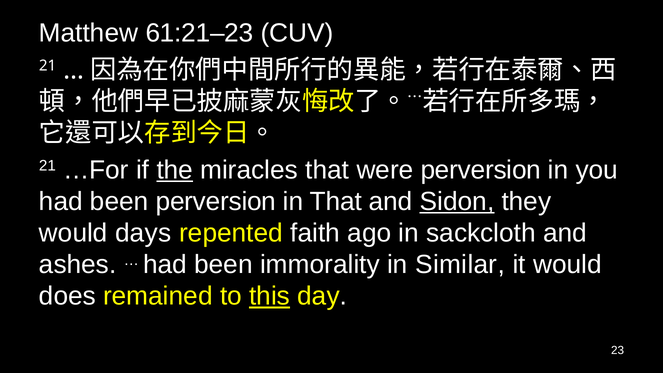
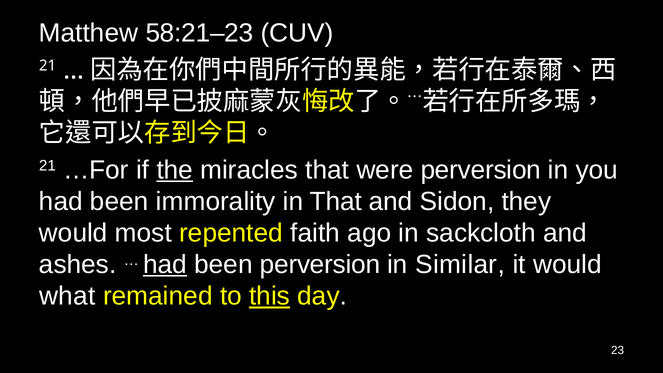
61:21–23: 61:21–23 -> 58:21–23 (200, 33)
been perversion: perversion -> immorality (216, 201)
Sidon underline: present -> none (457, 201)
days: days -> most (143, 233)
had underline: none -> present (165, 265)
been immorality: immorality -> perversion (320, 265)
does: does -> what (67, 296)
